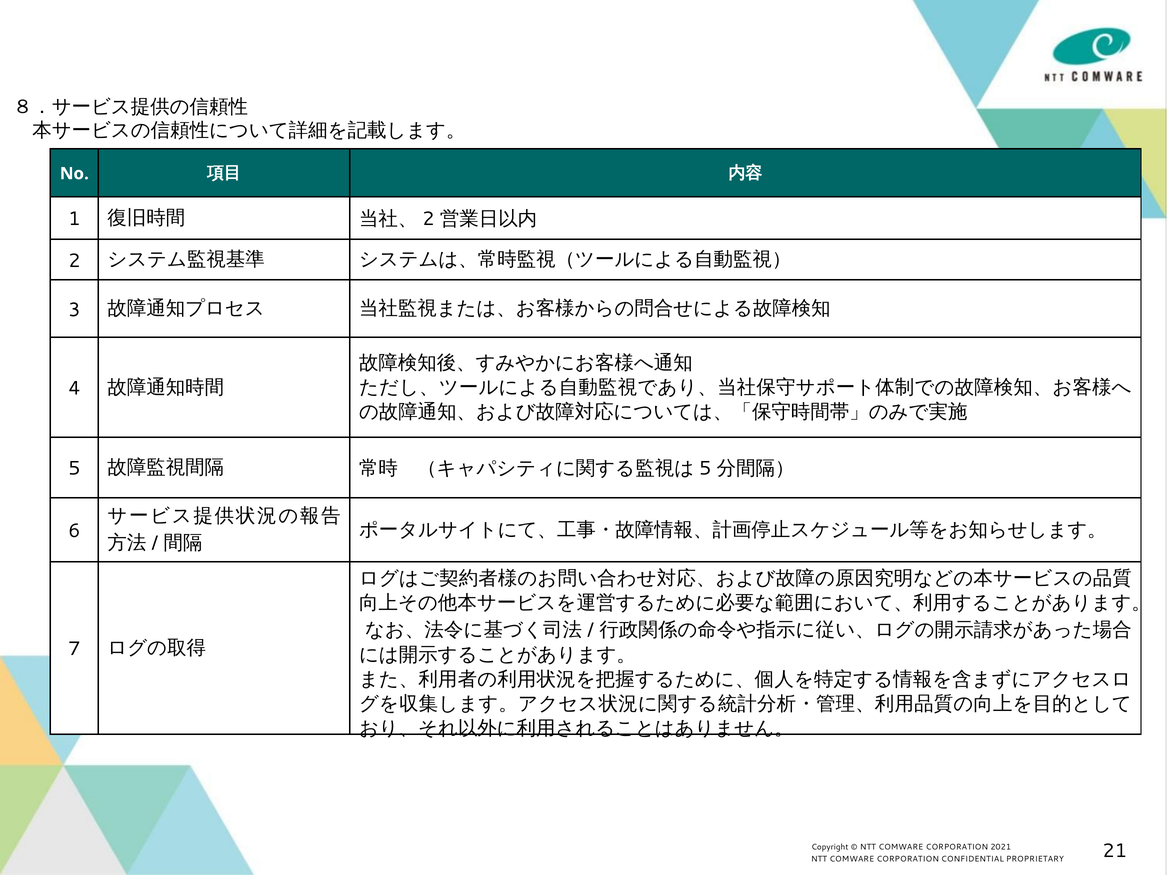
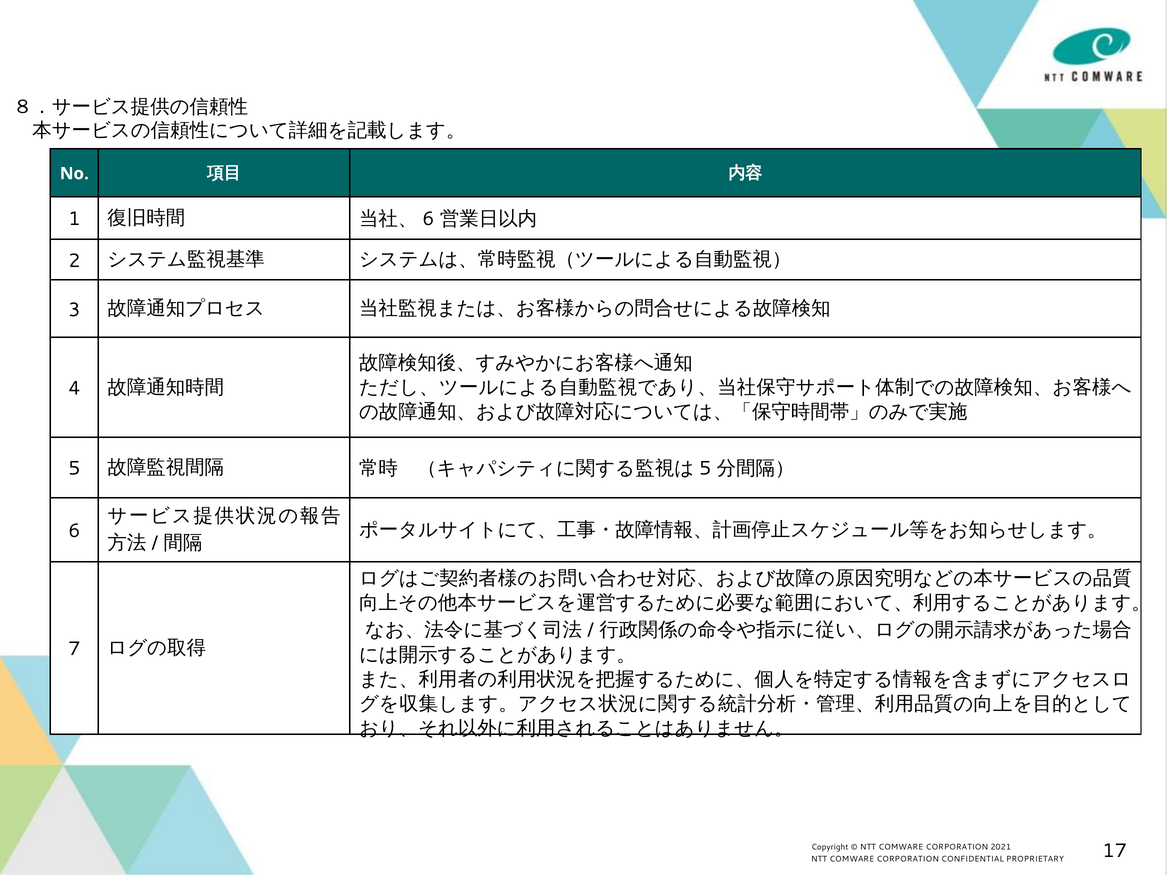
2: 2 -> 6 (428, 219)
21: 21 -> 17 (1115, 851)
